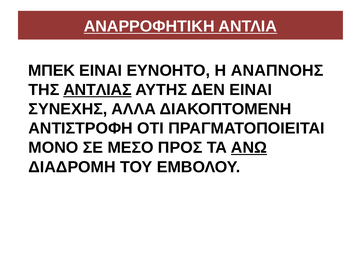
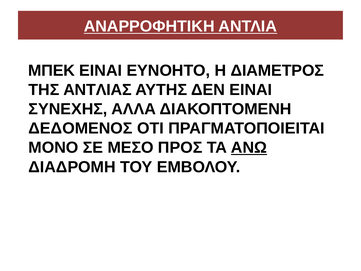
ΑΝΑΠΝΟΗΣ: ΑΝΑΠΝΟΗΣ -> ΔΙΑΜΕΤΡΟΣ (277, 71)
ΑΝΤΛΙΑΣ underline: present -> none (97, 90)
ΑΝΤΙΣΤΡΟΦΗ: ΑΝΤΙΣΤΡΟΦΗ -> ΔΕΔΟΜΕΝΟΣ (81, 128)
